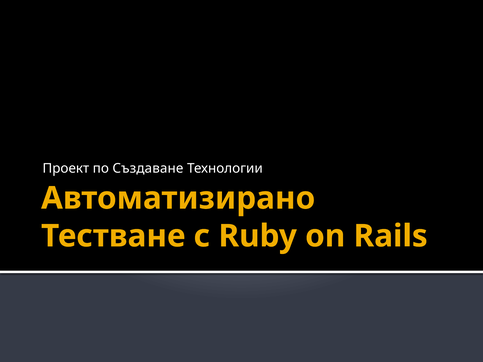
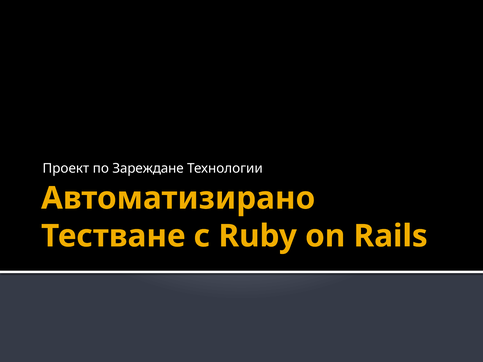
Създаване: Създаване -> Зареждане (148, 169)
